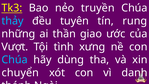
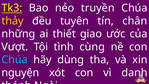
thảy colour: light blue -> yellow (13, 21)
rung: rung -> chân (135, 21)
thần: thần -> thiết (64, 34)
xưng: xưng -> cùng (92, 47)
chuyển: chuyển -> nguyện (20, 73)
